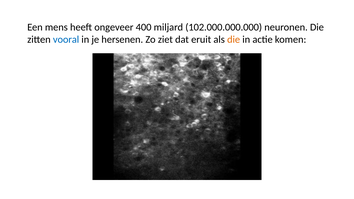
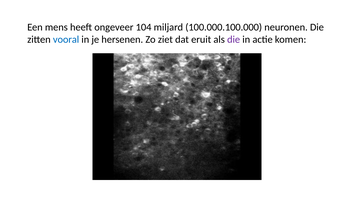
400: 400 -> 104 (144, 27)
102.000.000.000: 102.000.000.000 -> 100.000.100.000 (224, 27)
die colour: orange -> purple (234, 40)
